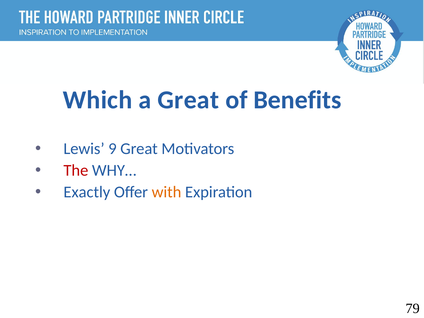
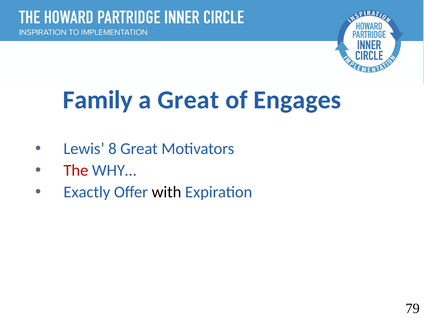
Which: Which -> Family (98, 100)
Benefits: Benefits -> Engages (297, 100)
9: 9 -> 8 (112, 149)
with colour: orange -> black (167, 192)
